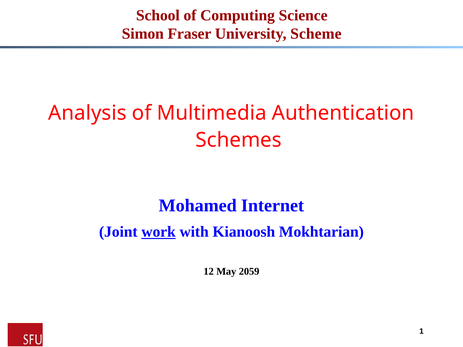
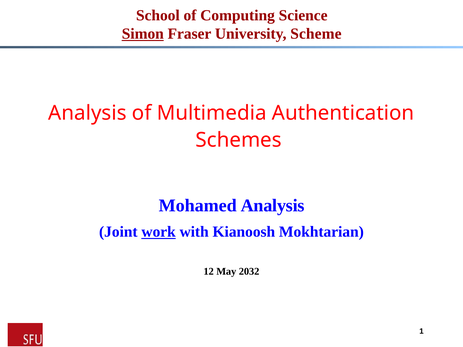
Simon underline: none -> present (143, 34)
Mohamed Internet: Internet -> Analysis (273, 206)
2059: 2059 -> 2032 (249, 272)
